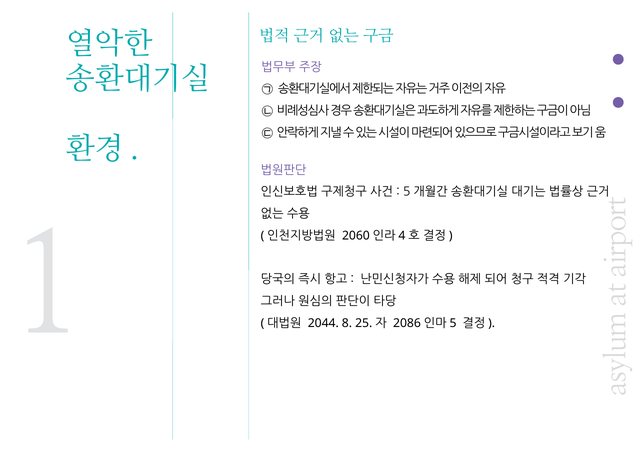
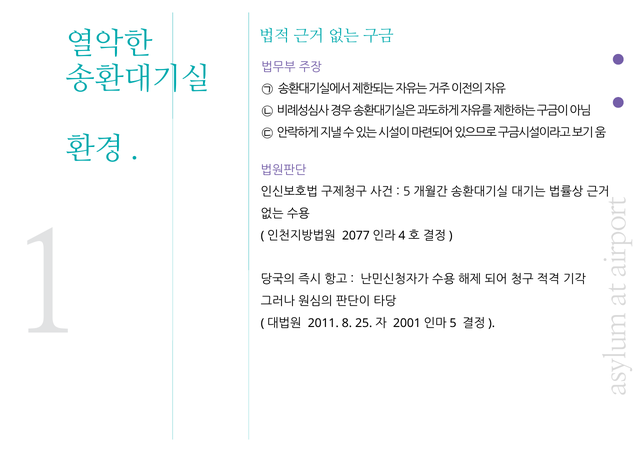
2060: 2060 -> 2077 (356, 236)
2044: 2044 -> 2011 (323, 323)
2086: 2086 -> 2001 (407, 323)
